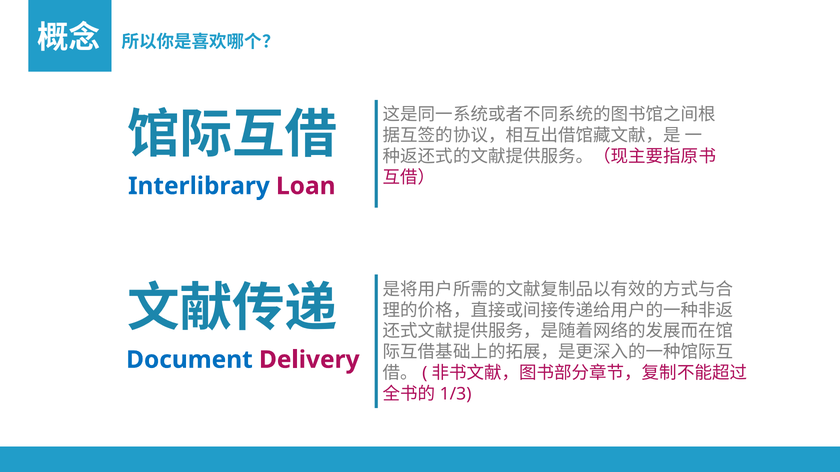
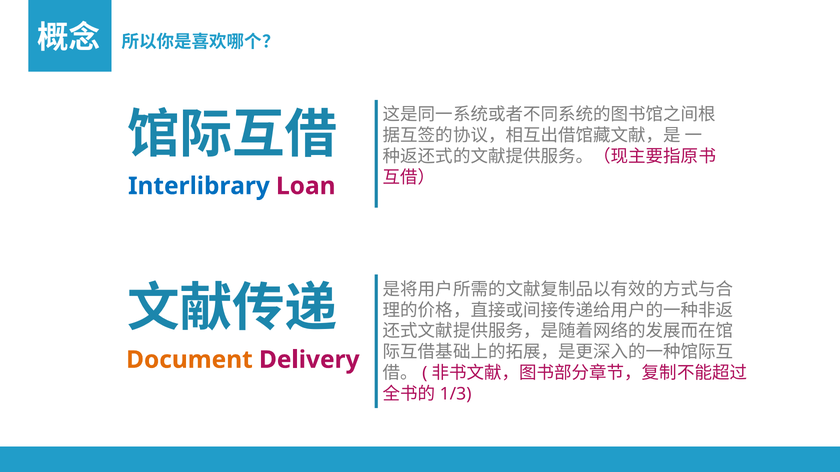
Document colour: blue -> orange (189, 360)
